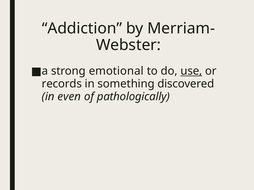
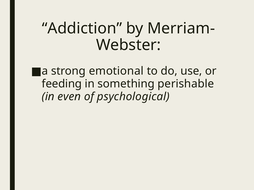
use underline: present -> none (191, 71)
records: records -> feeding (62, 84)
discovered: discovered -> perishable (186, 84)
pathologically: pathologically -> psychological (133, 97)
